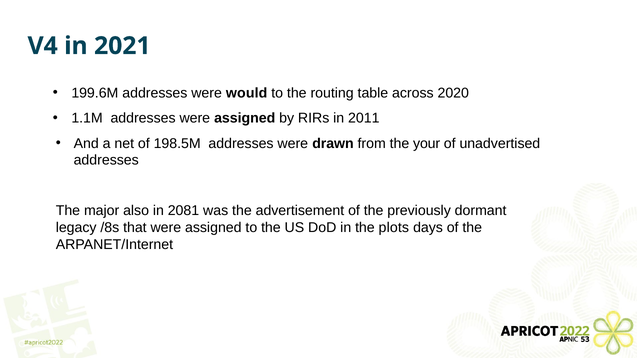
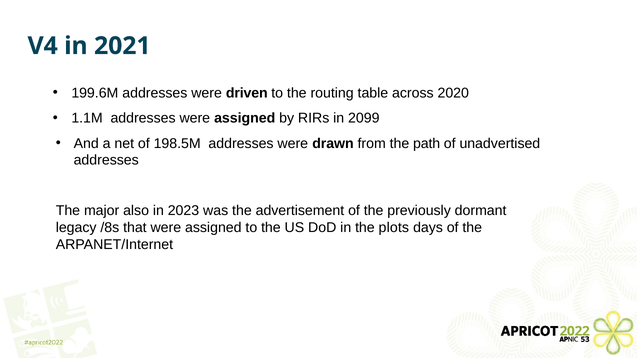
would: would -> driven (247, 93)
2011: 2011 -> 2099 (364, 118)
your: your -> path (427, 144)
2081: 2081 -> 2023 (183, 211)
